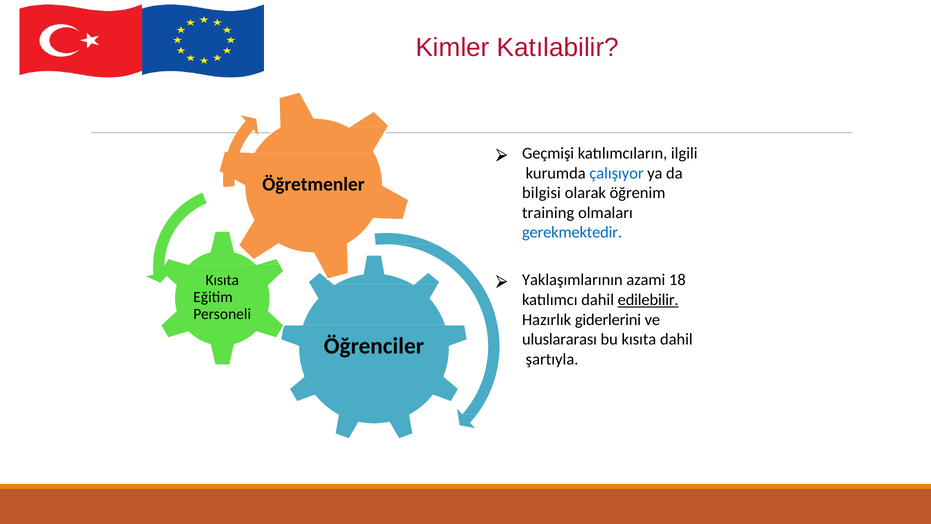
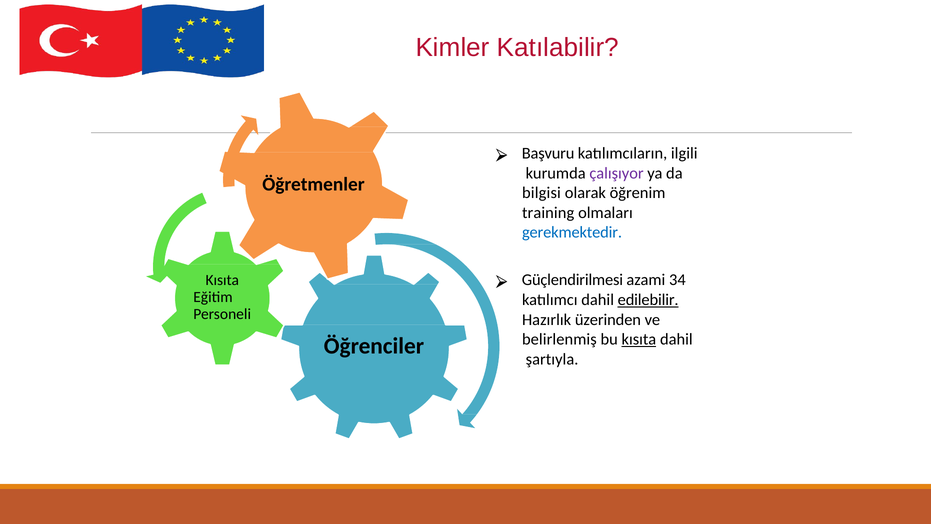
Geçmişi: Geçmişi -> Başvuru (548, 153)
çalışıyor colour: blue -> purple (617, 173)
Yaklaşımlarının: Yaklaşımlarının -> Güçlendirilmesi (572, 280)
18: 18 -> 34 (677, 280)
giderlerini: giderlerini -> üzerinden (608, 319)
uluslararası: uluslararası -> belirlenmiş (559, 339)
kısıta underline: none -> present (639, 339)
